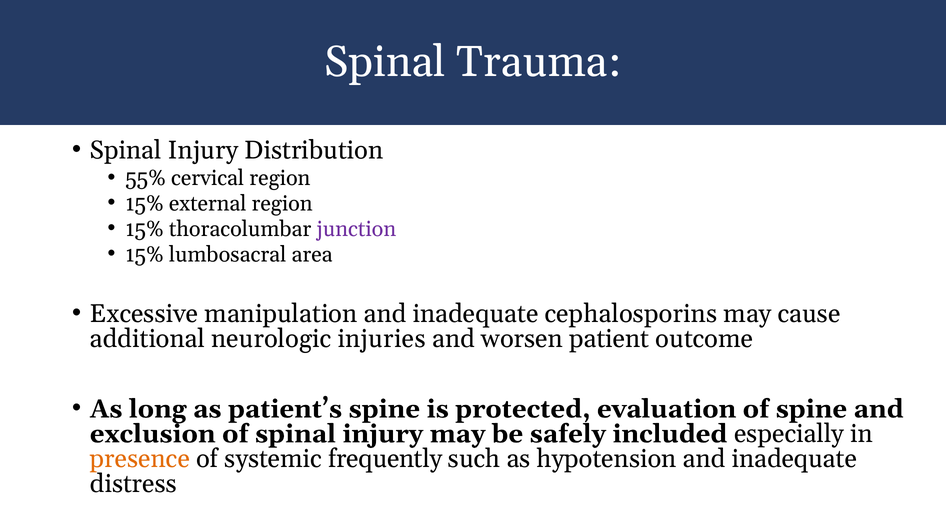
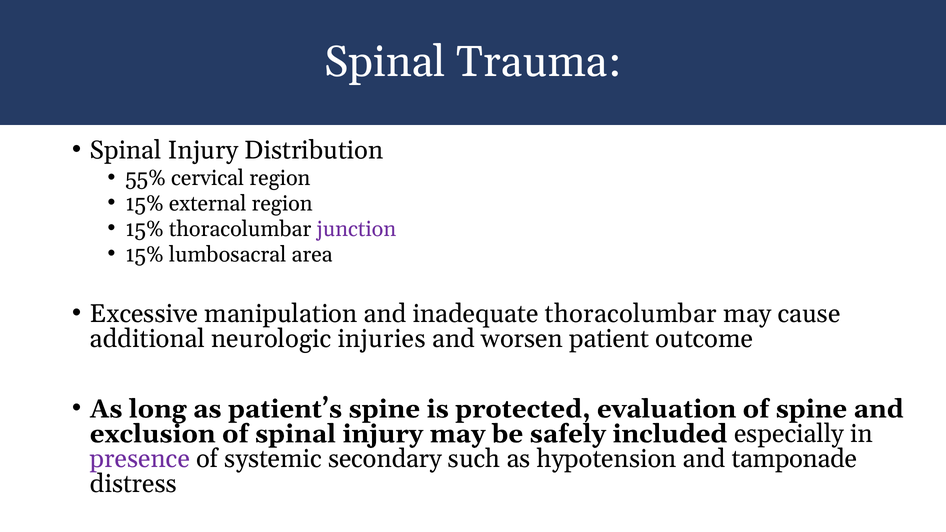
inadequate cephalosporins: cephalosporins -> thoracolumbar (631, 314)
presence colour: orange -> purple (140, 459)
frequently: frequently -> secondary (385, 459)
hypotension and inadequate: inadequate -> tamponade (794, 459)
